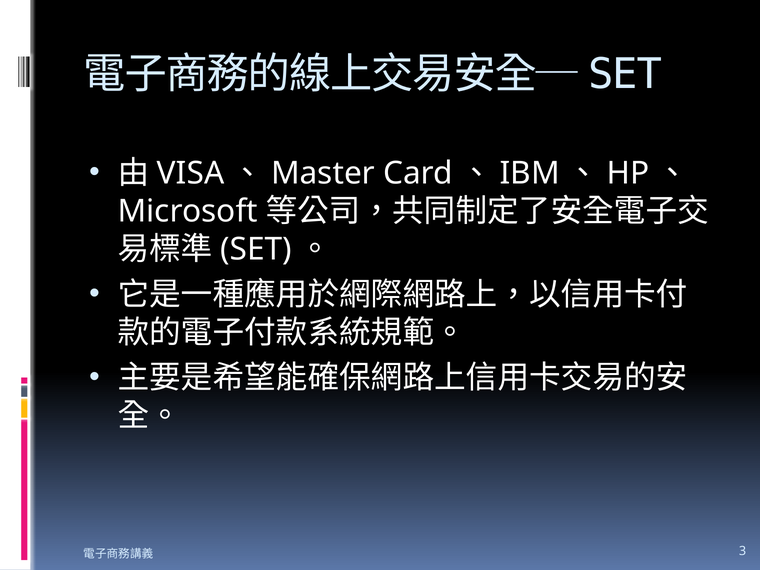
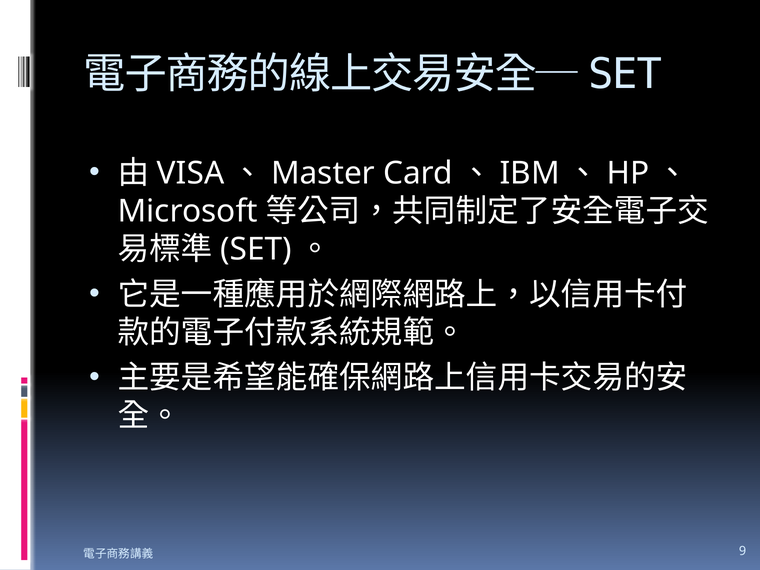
3: 3 -> 9 (743, 551)
